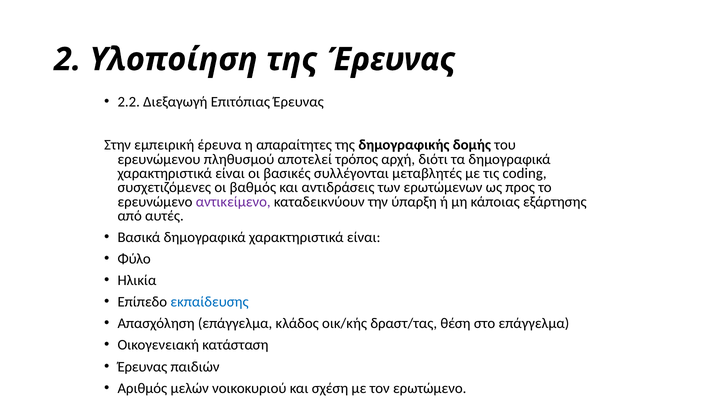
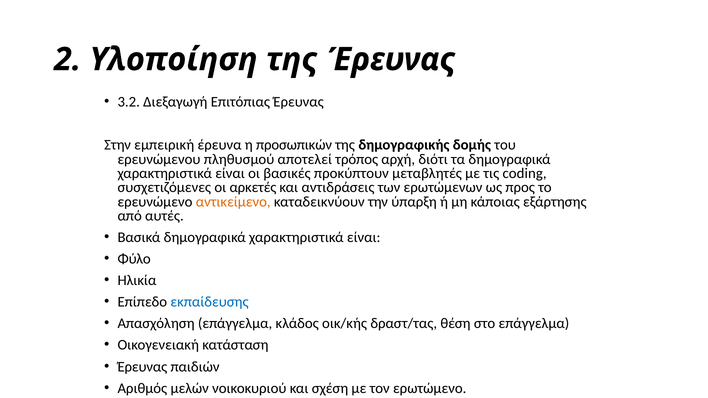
2.2: 2.2 -> 3.2 (129, 102)
απαραίτητες: απαραίτητες -> προσωπικών (294, 145)
συλλέγονται: συλλέγονται -> προκύπτουν (351, 173)
βαθμός: βαθμός -> αρκετές (253, 188)
αντικείμενο colour: purple -> orange (233, 202)
